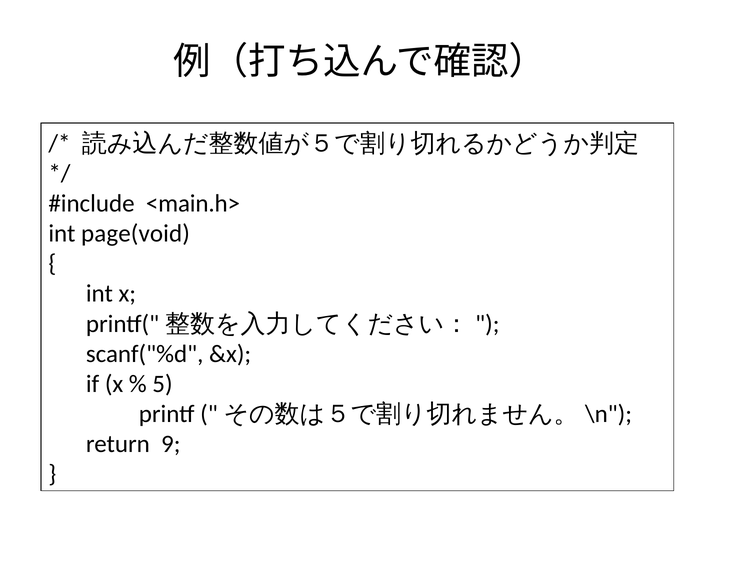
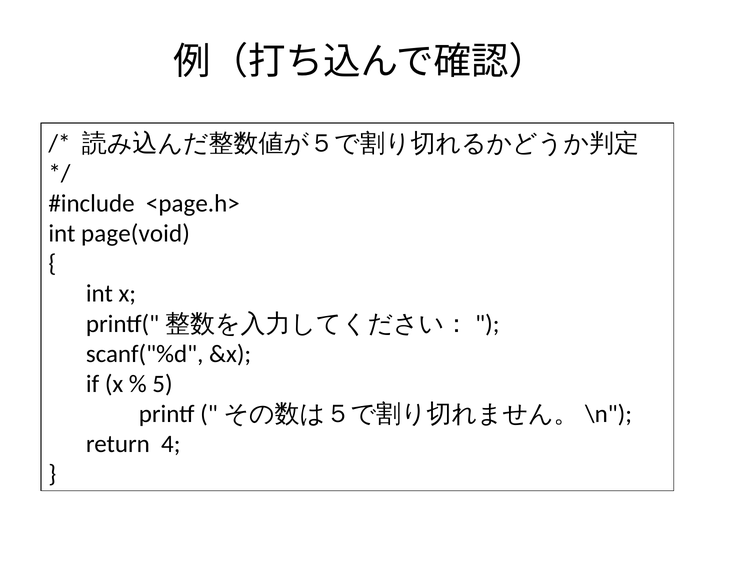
<main.h>: <main.h> -> <page.h> (193, 203)
9: 9 -> 4 (171, 443)
